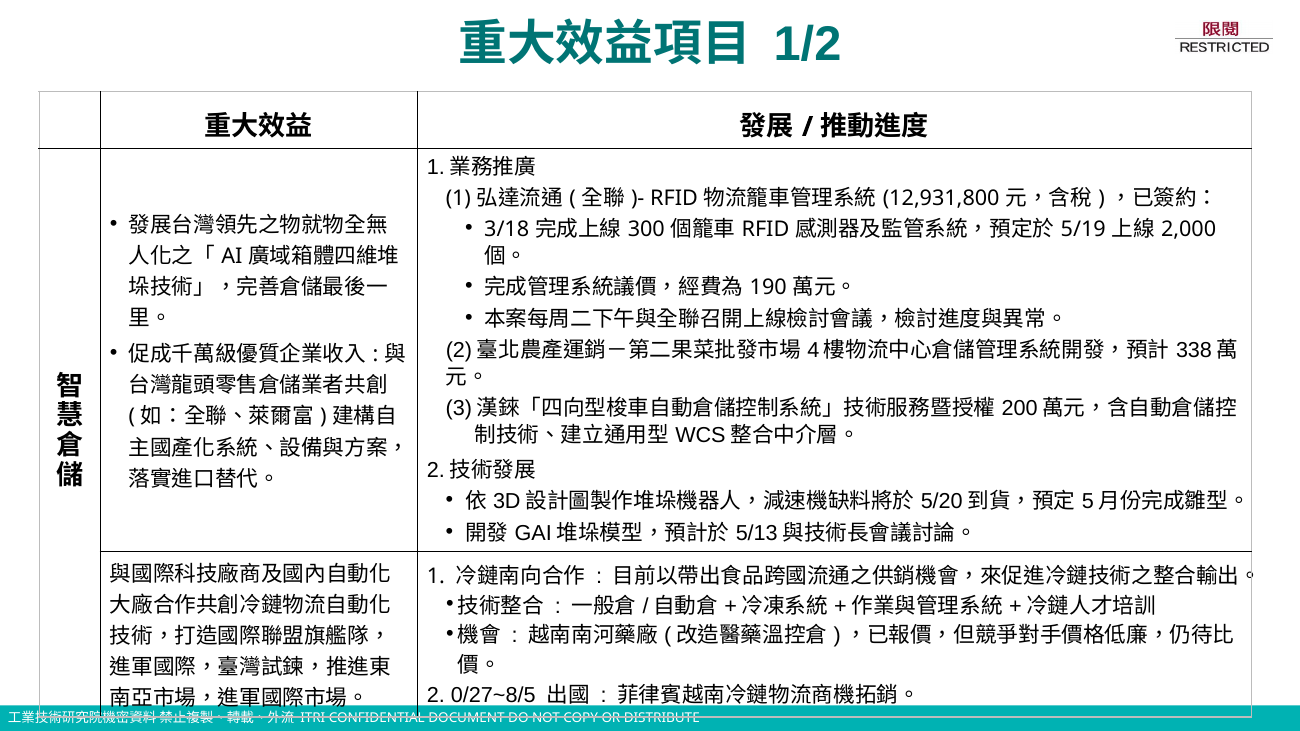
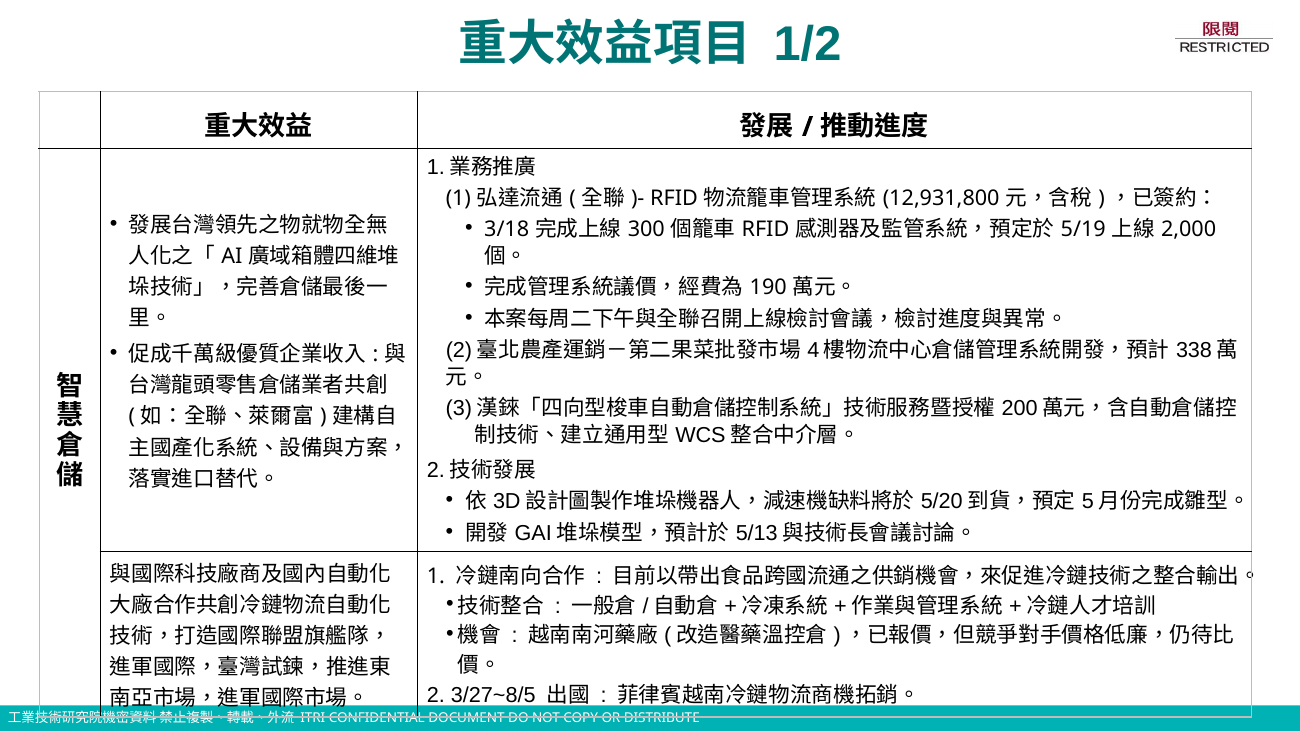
0/27~8/5: 0/27~8/5 -> 3/27~8/5 (493, 695)
